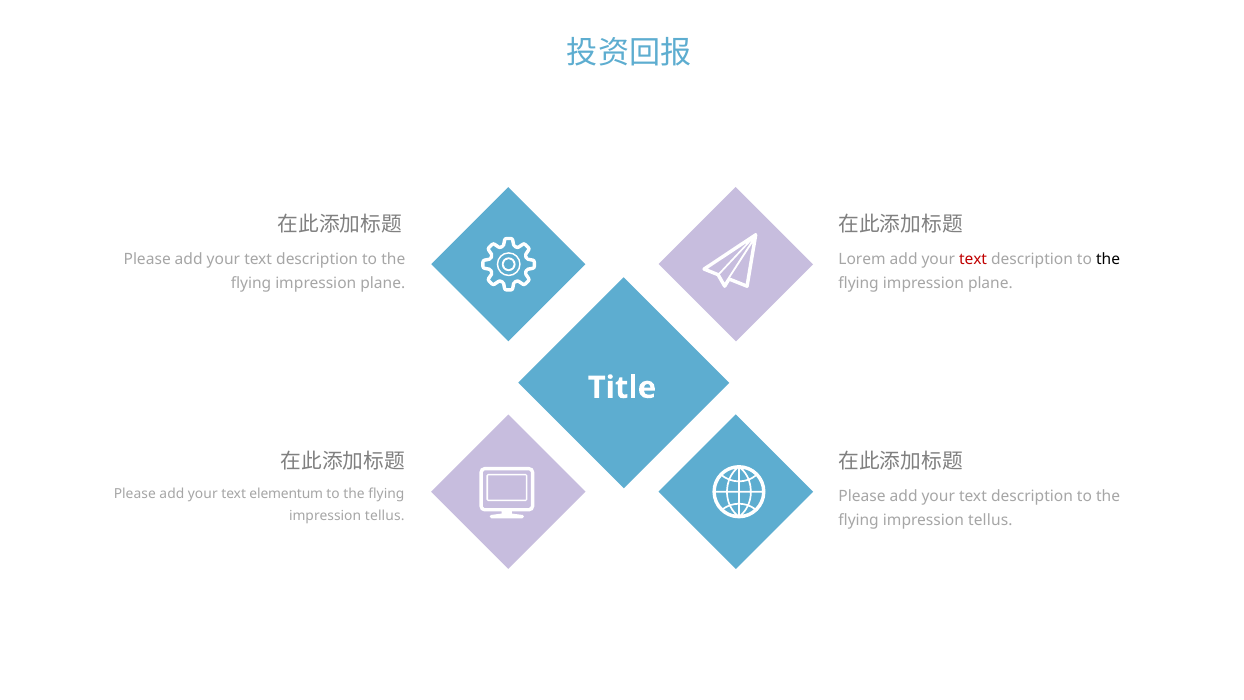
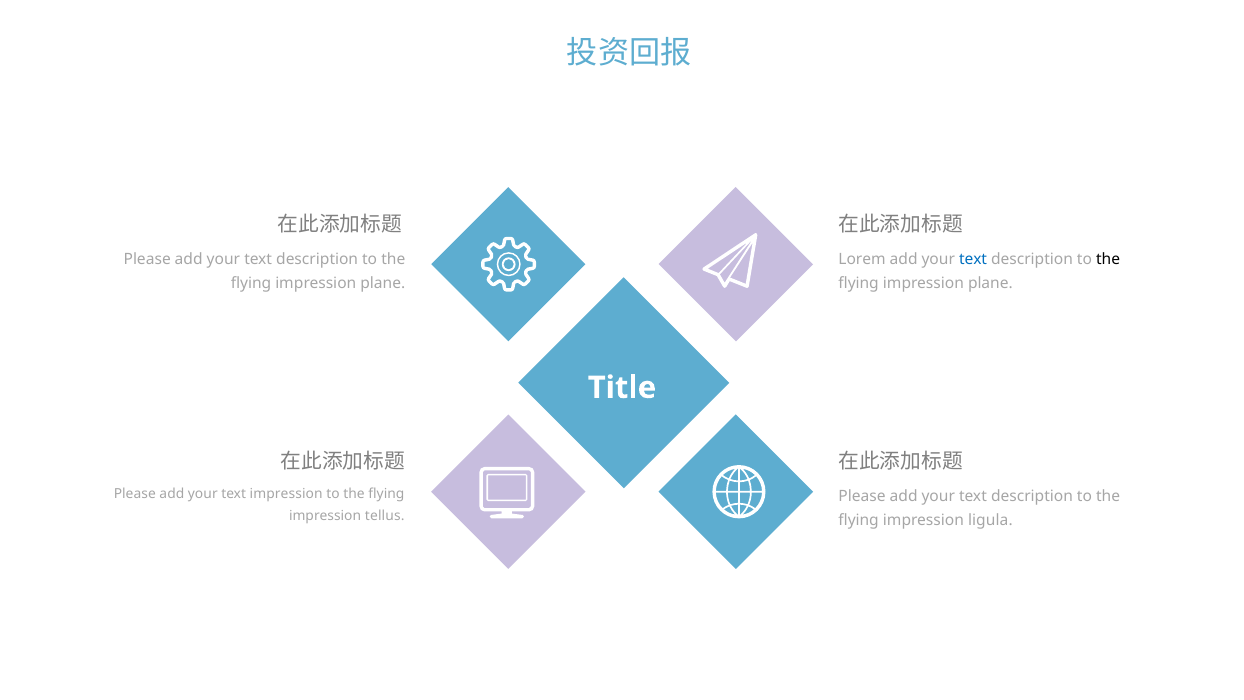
text colour: red -> blue (973, 259)
text elementum: elementum -> impression (286, 494)
tellus: tellus -> ligula (990, 520)
